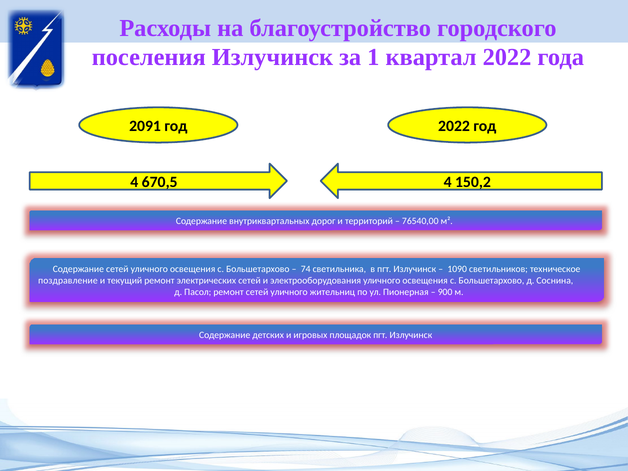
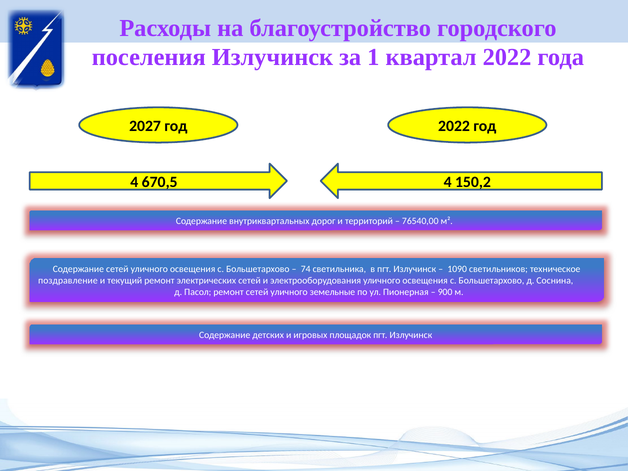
2091: 2091 -> 2027 (145, 126)
жительниц: жительниц -> земельные (332, 292)
